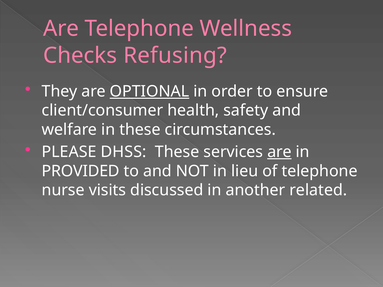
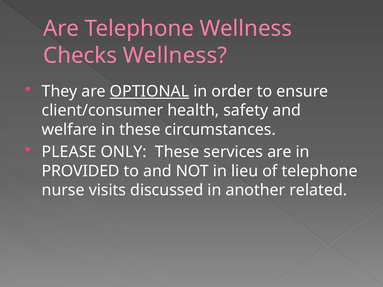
Checks Refusing: Refusing -> Wellness (175, 55)
DHSS: DHSS -> ONLY (124, 152)
are underline: present -> none (279, 152)
